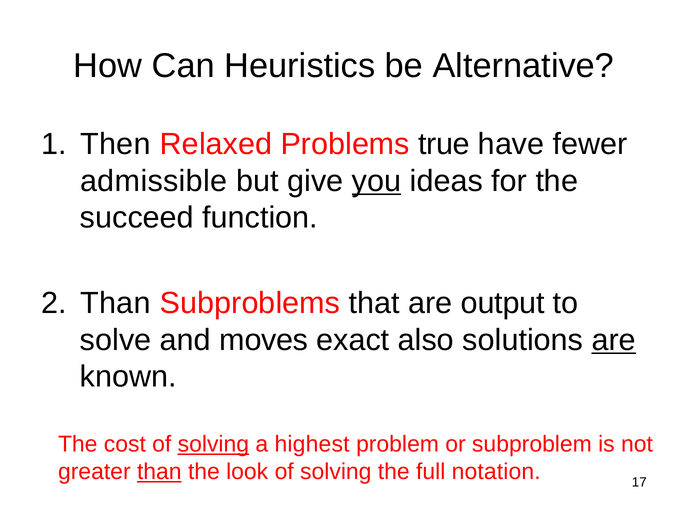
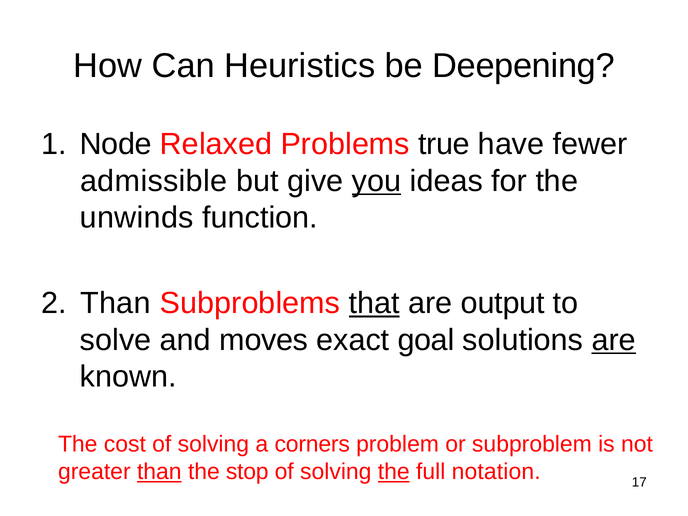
Alternative: Alternative -> Deepening (524, 66)
Then: Then -> Node (116, 144)
succeed: succeed -> unwinds (137, 218)
that underline: none -> present (374, 303)
also: also -> goal (426, 340)
solving underline: present -> none (213, 444)
highest: highest -> corners (312, 444)
look: look -> stop (247, 472)
the underline: none -> present (394, 472)
